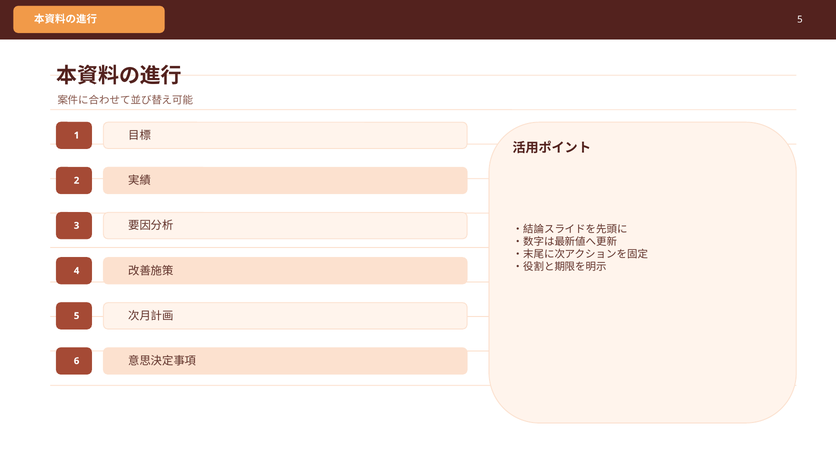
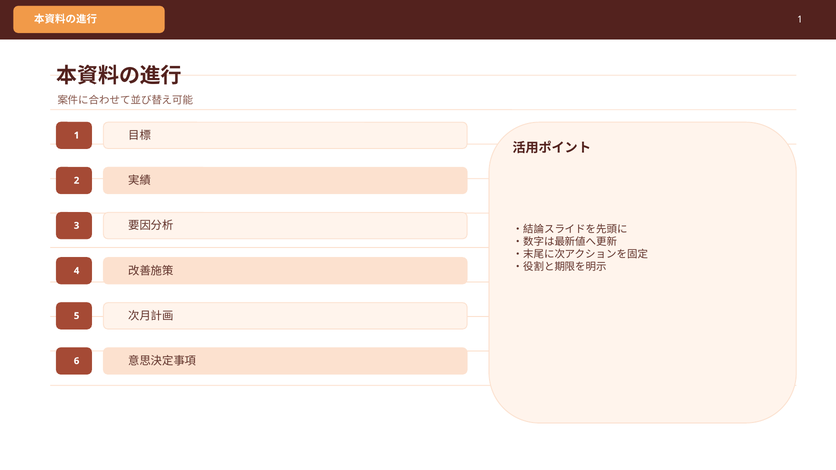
5: 5 -> 1 (800, 19)
